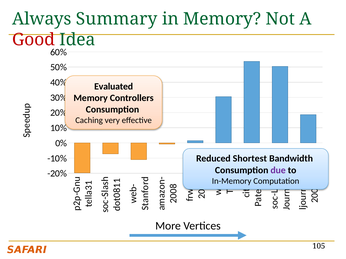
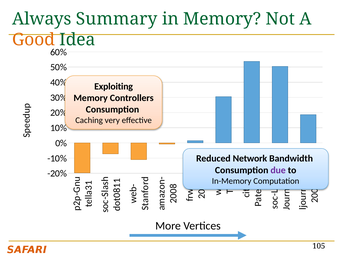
Good colour: red -> orange (34, 40)
Evaluated: Evaluated -> Exploiting (114, 87)
Shortest: Shortest -> Network (250, 159)
